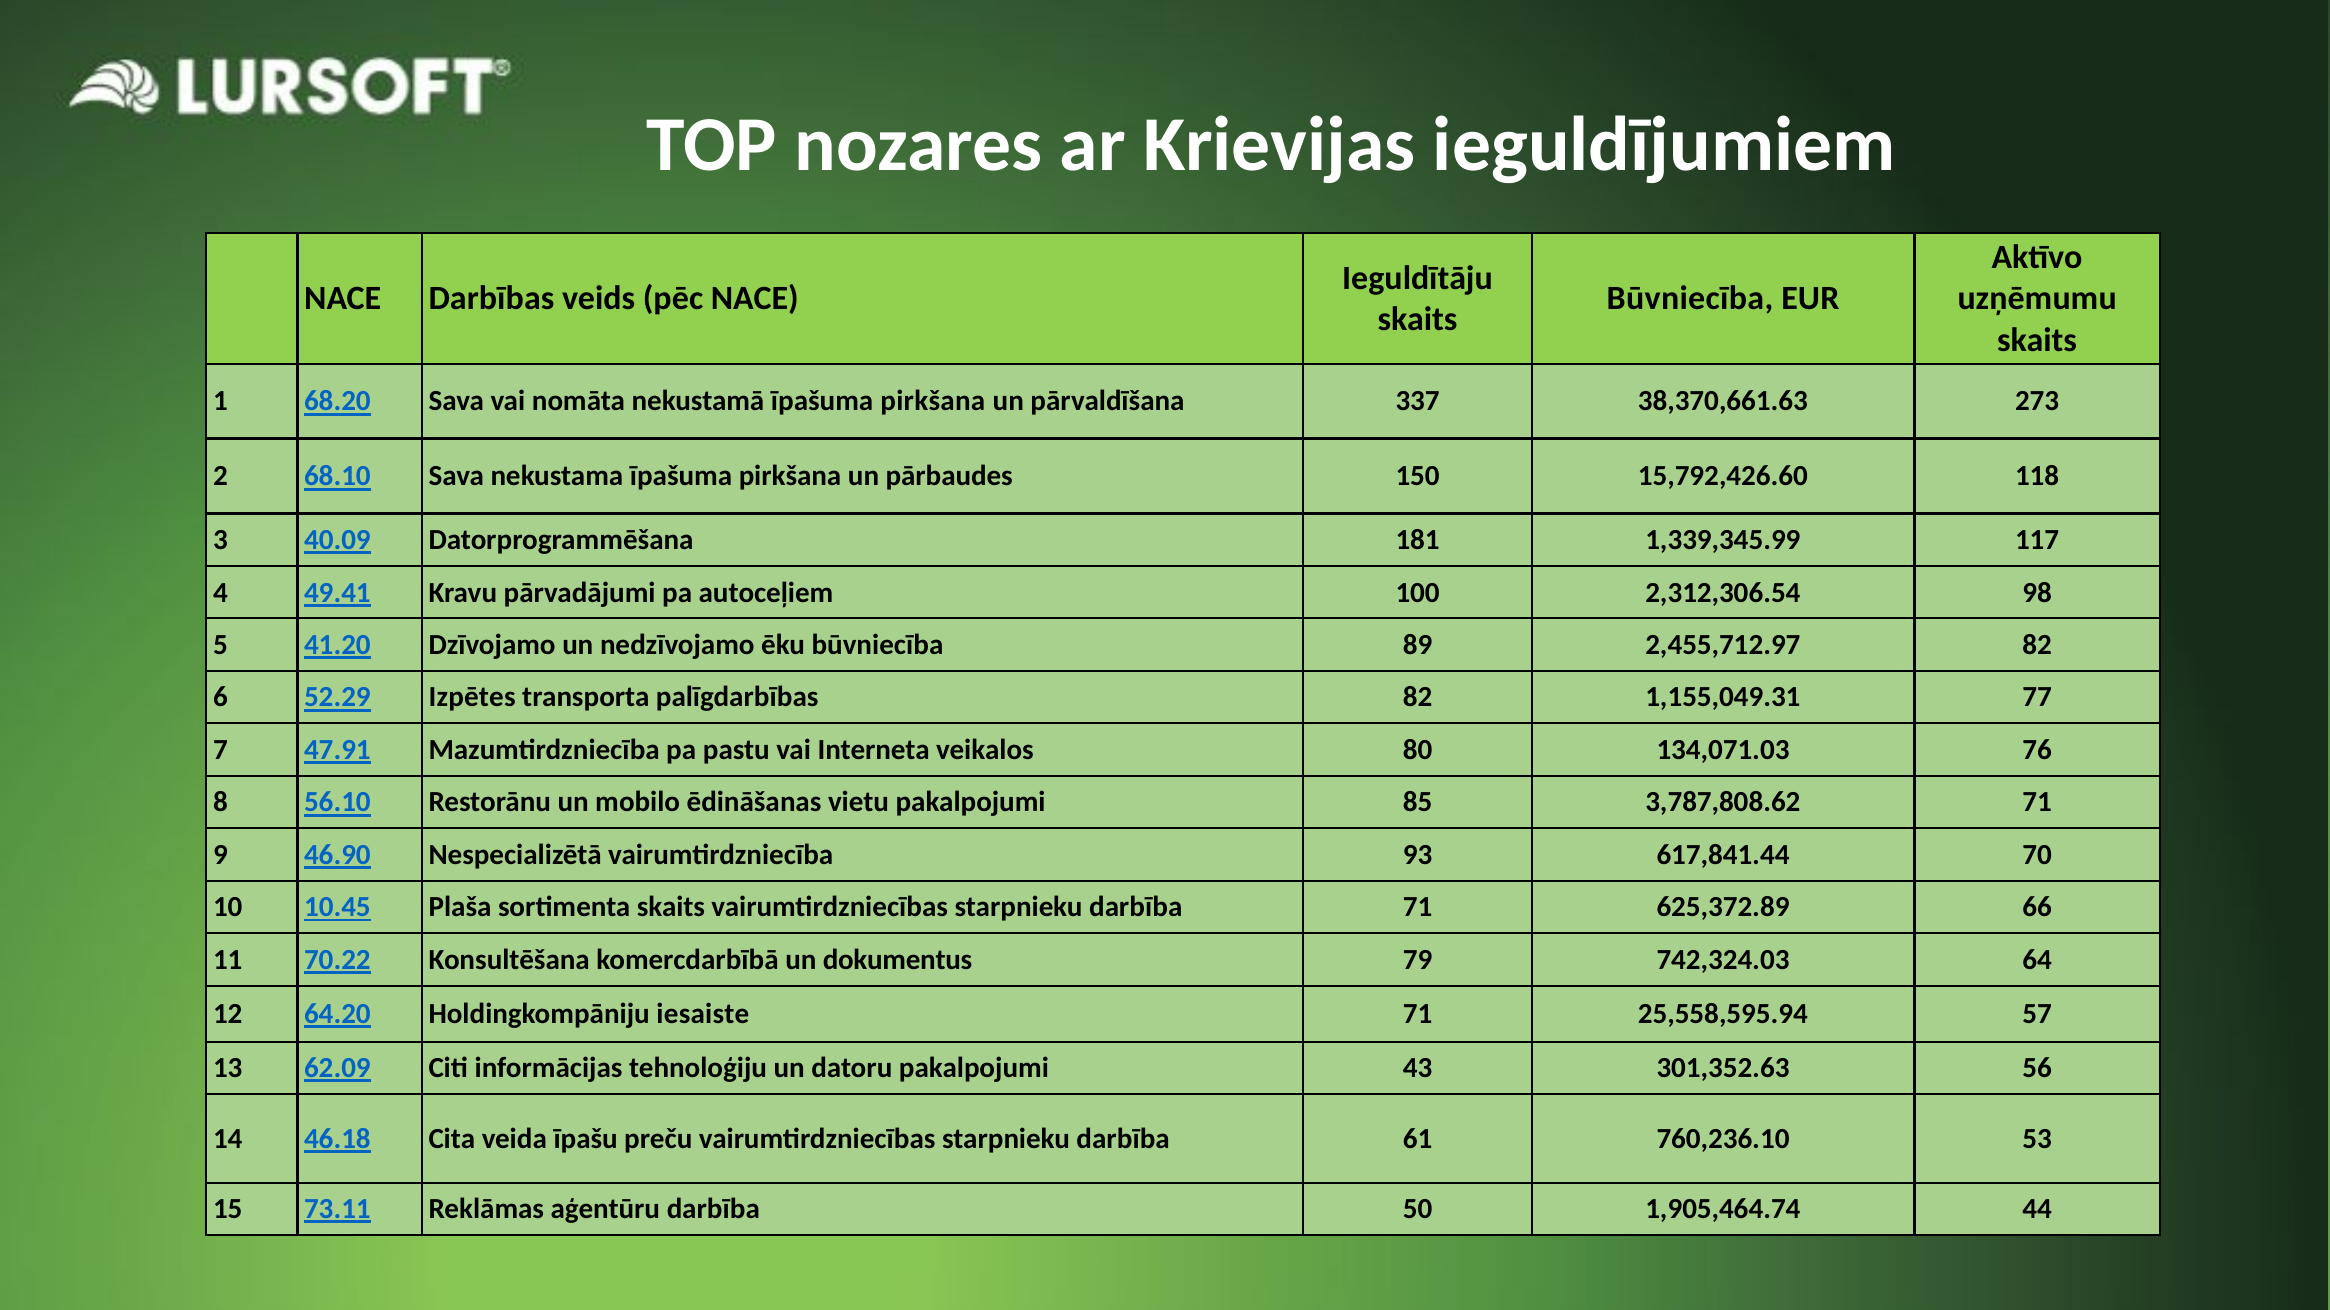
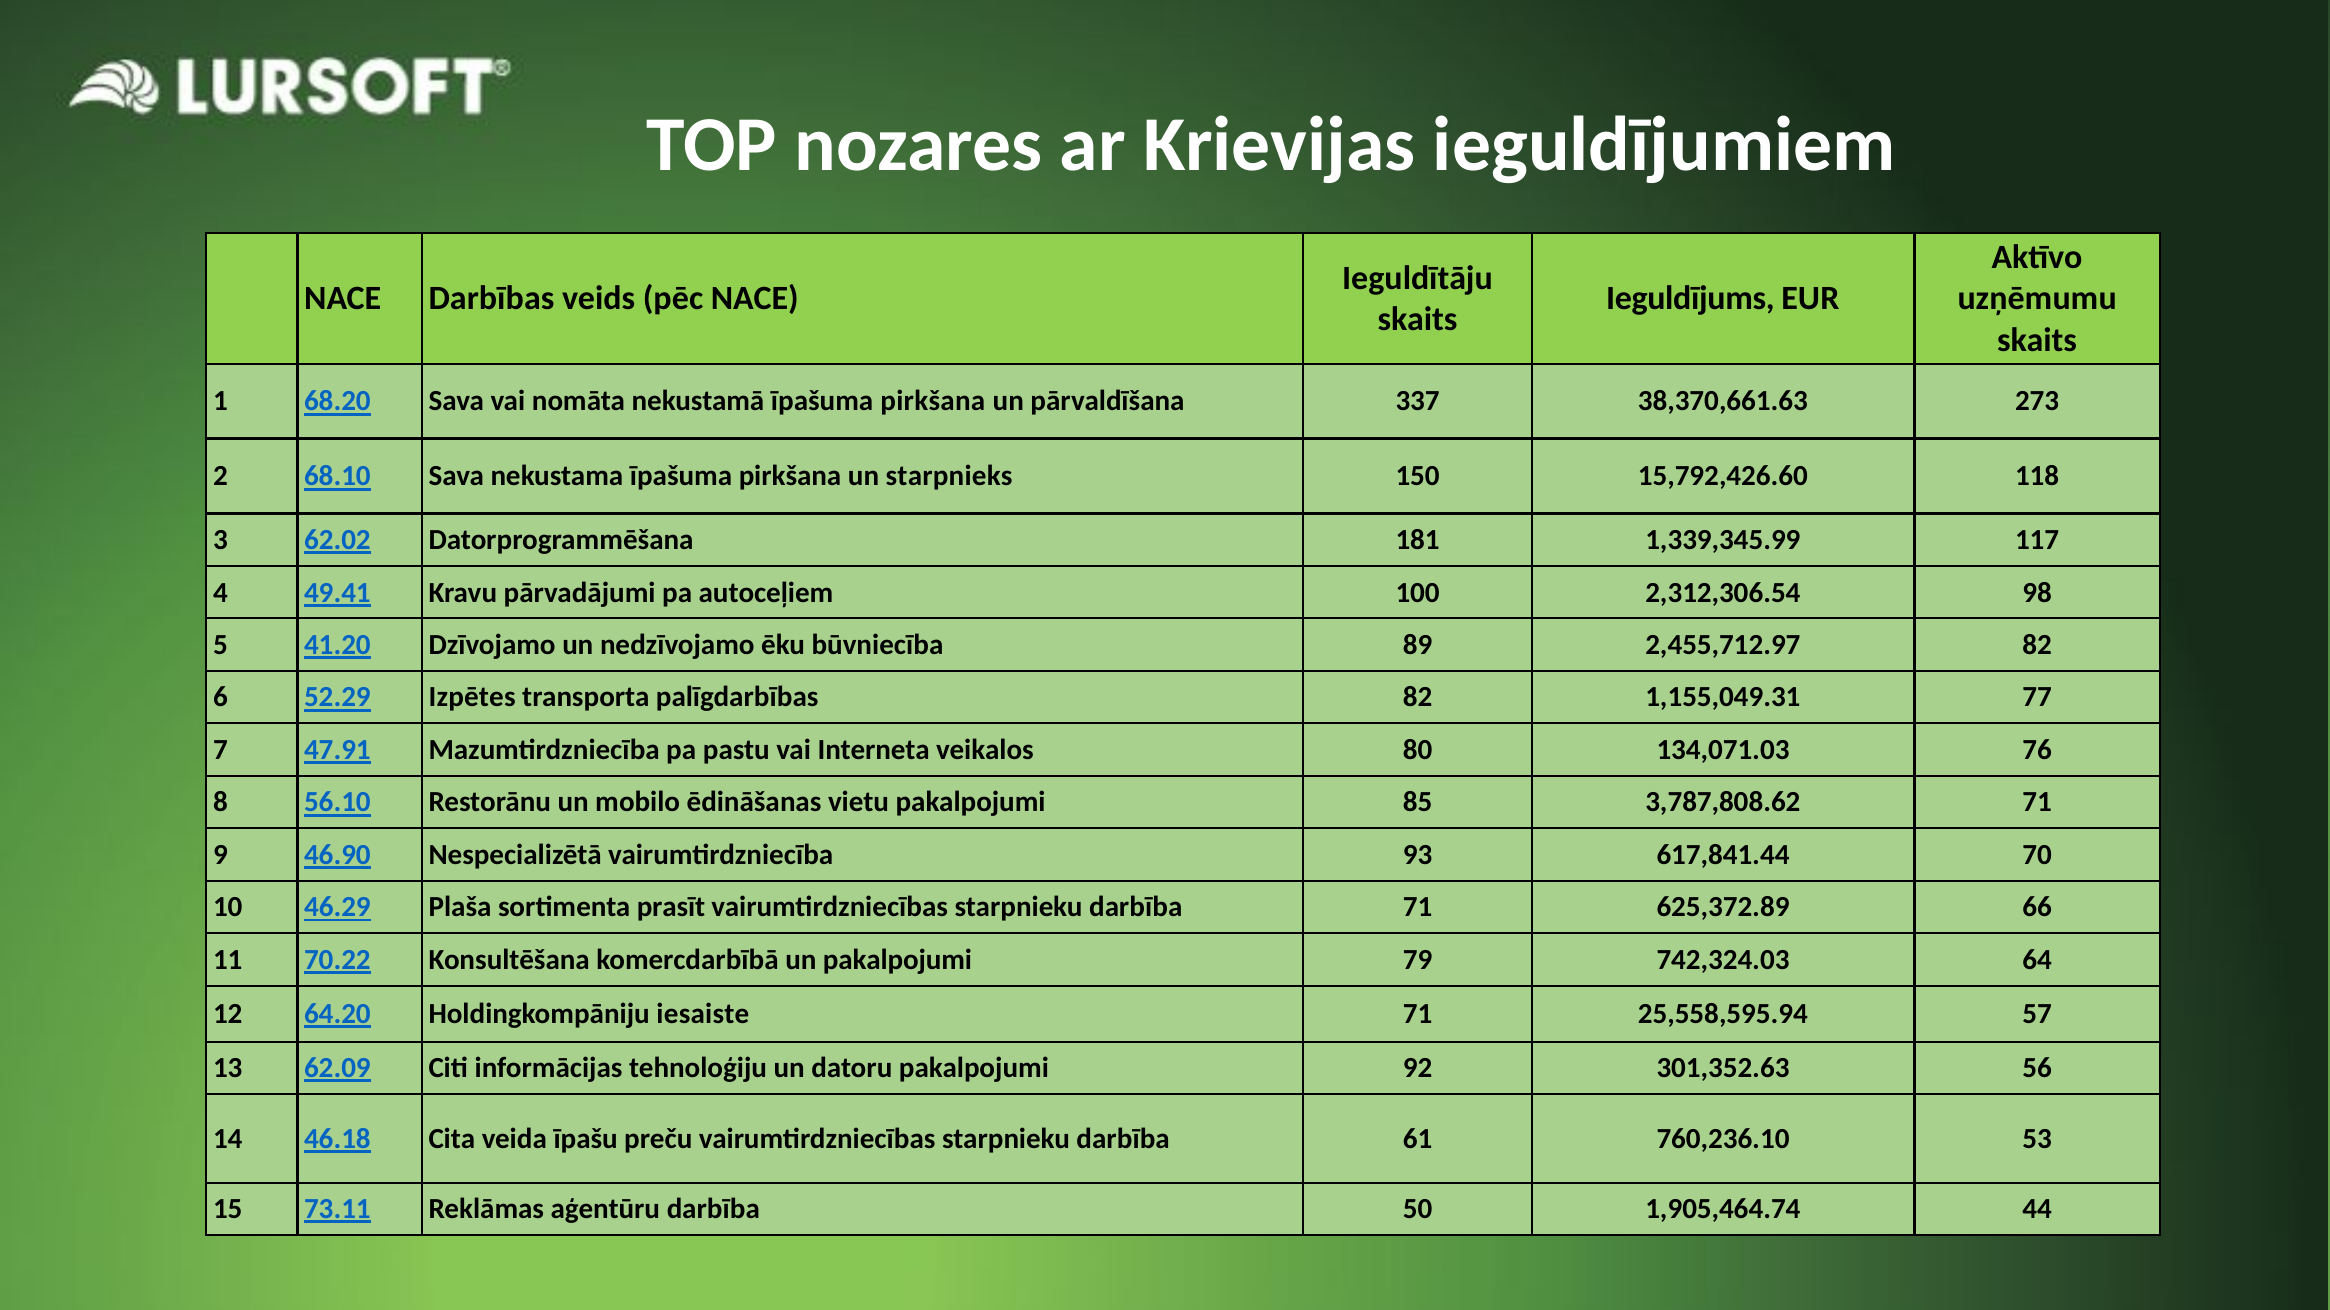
Būvniecība: Būvniecība -> Ieguldījums (1690, 299)
pārbaudes: pārbaudes -> starpnieks (949, 477)
40.09: 40.09 -> 62.02 (337, 540)
10.45: 10.45 -> 46.29 (337, 908)
sortimenta skaits: skaits -> prasīt (671, 908)
un dokumentus: dokumentus -> pakalpojumi (897, 960)
43: 43 -> 92 (1418, 1069)
